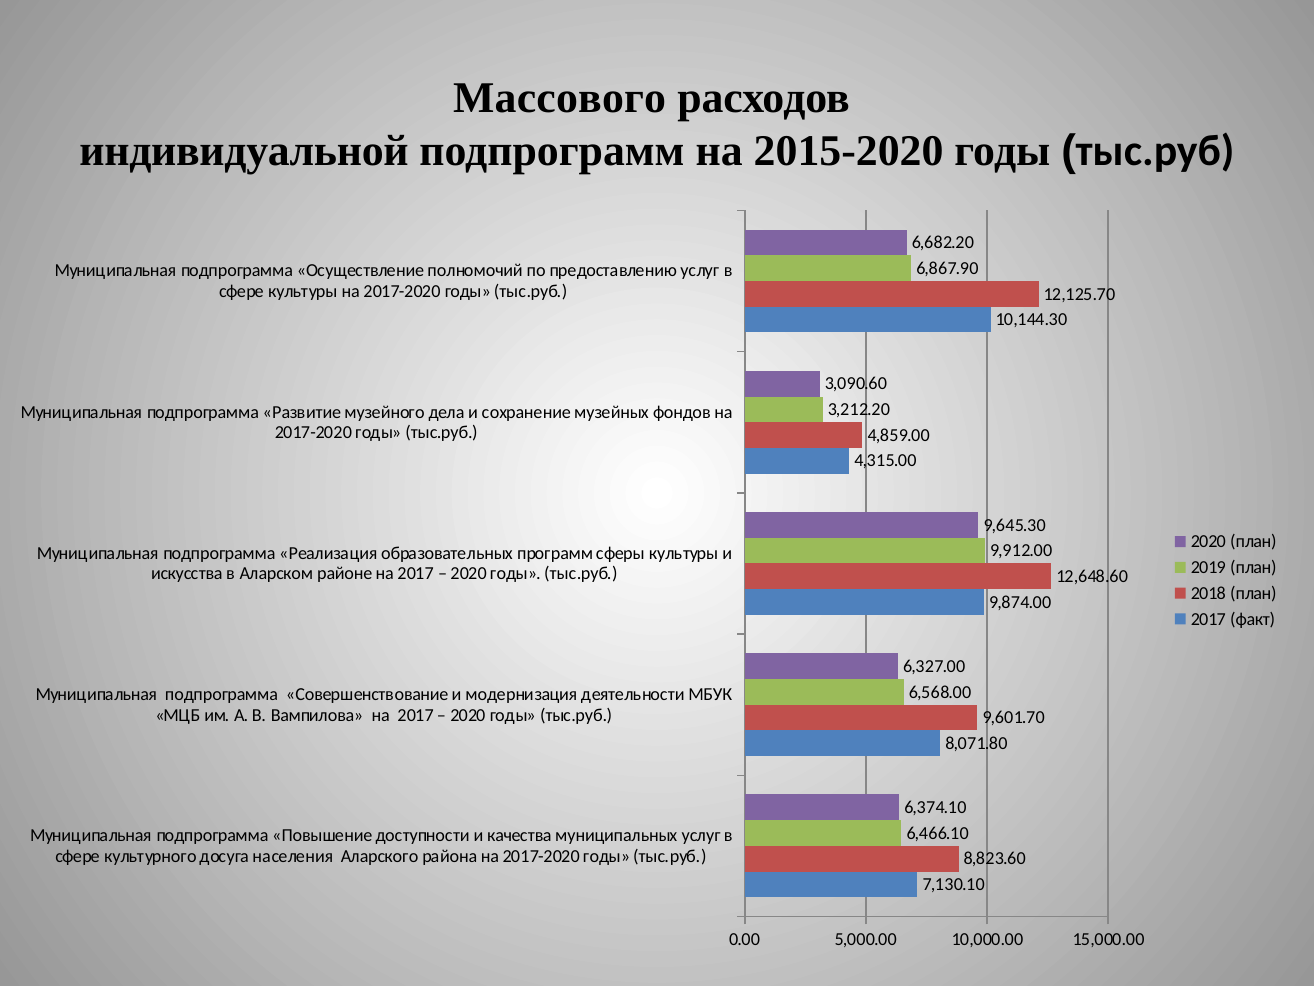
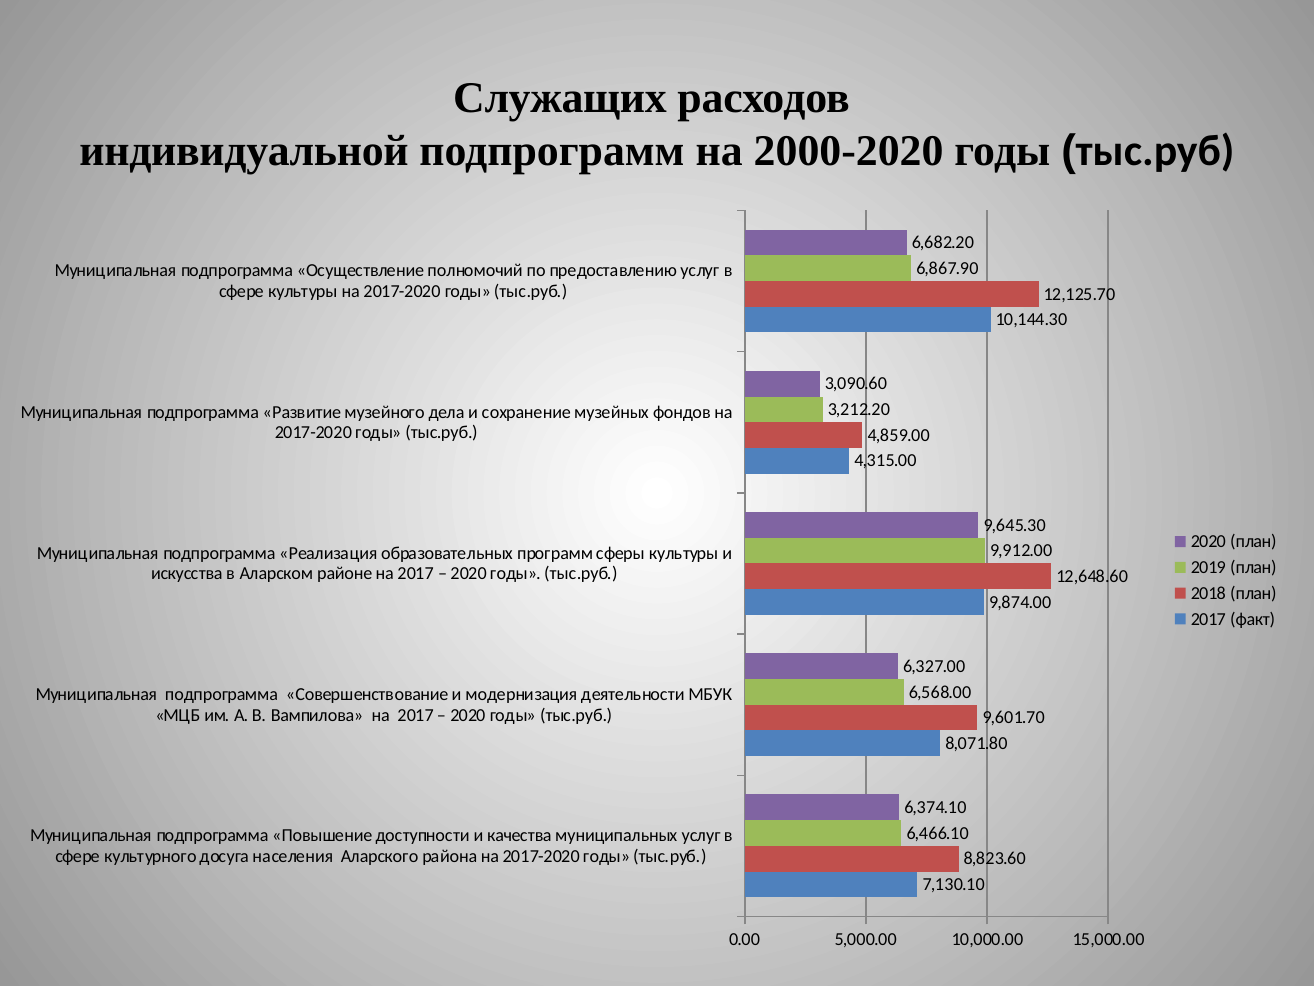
Массового: Массового -> Служащих (560, 98)
2015-2020: 2015-2020 -> 2000-2020 (849, 151)
